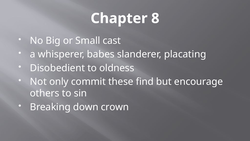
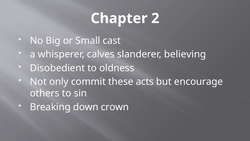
8: 8 -> 2 (155, 18)
babes: babes -> calves (101, 54)
placating: placating -> believing (185, 54)
find: find -> acts (145, 81)
